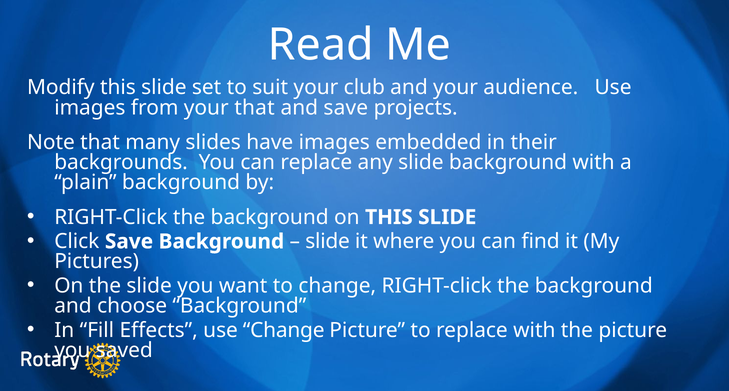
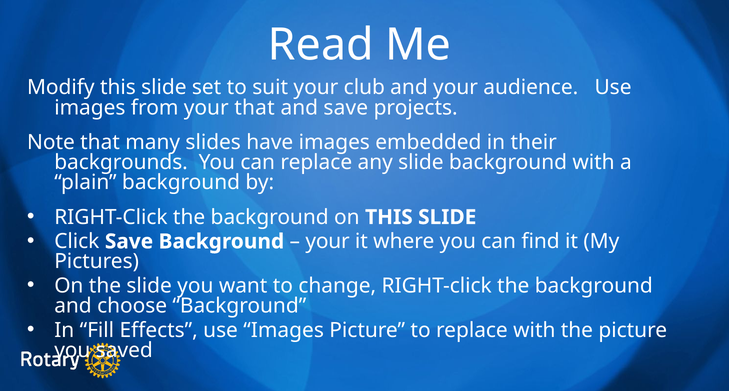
slide: slide -> your (328, 241)
Effects use Change: Change -> Images (284, 330)
